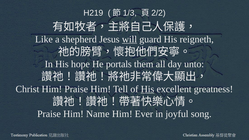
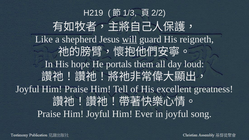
unto: unto -> loud (194, 64)
Christ: Christ -> Joyful (27, 89)
His underline: present -> none (148, 89)
Him Name: Name -> Joyful (98, 114)
